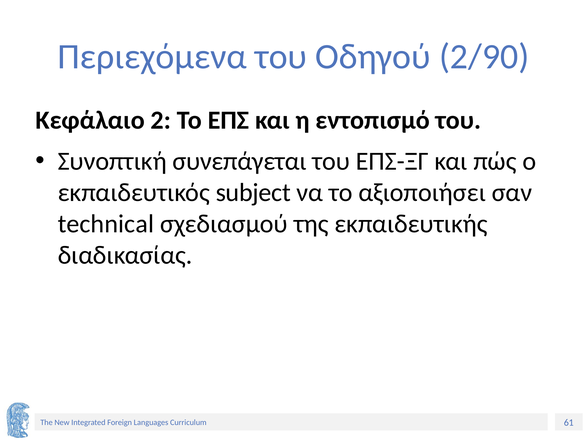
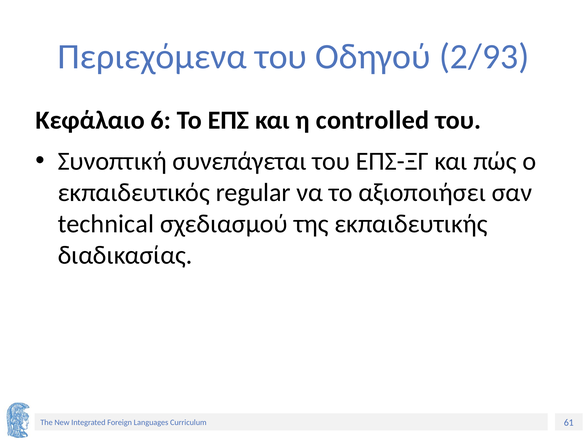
2/90: 2/90 -> 2/93 (484, 57)
2: 2 -> 6 (161, 120)
εντοπισμό: εντοπισμό -> controlled (373, 120)
subject: subject -> regular (253, 193)
